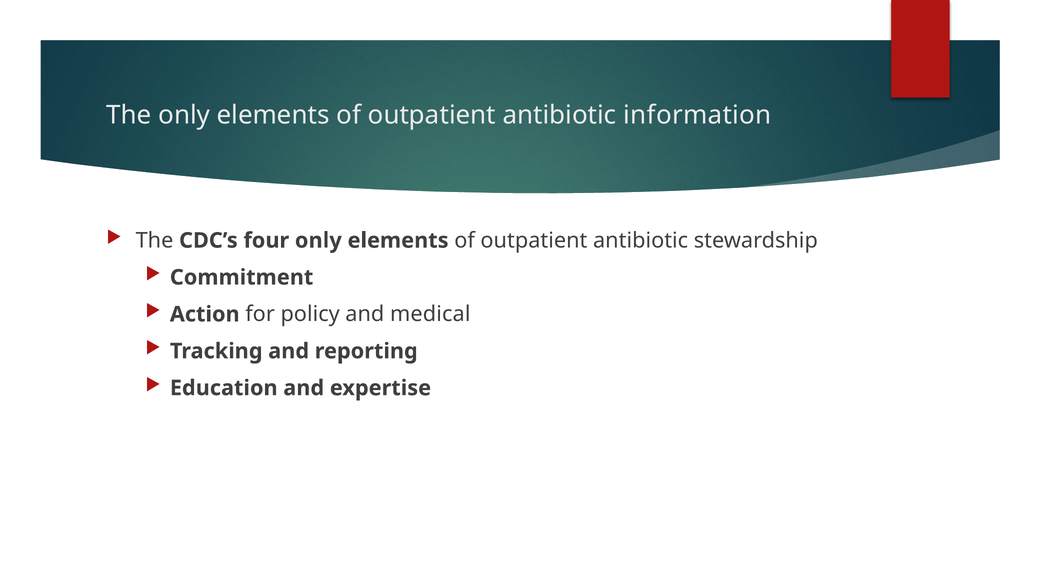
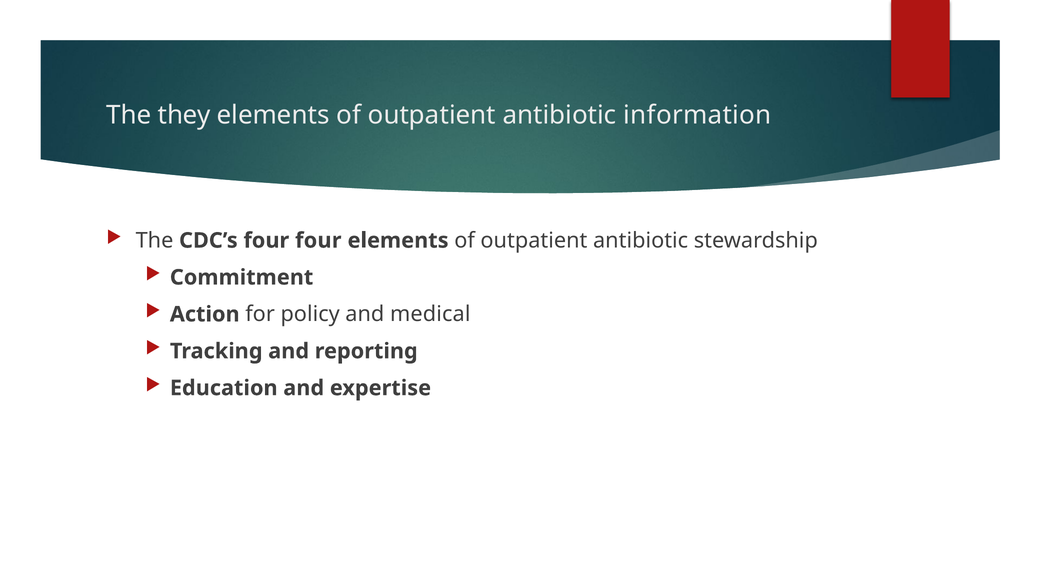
The only: only -> they (184, 115)
four only: only -> four (318, 241)
